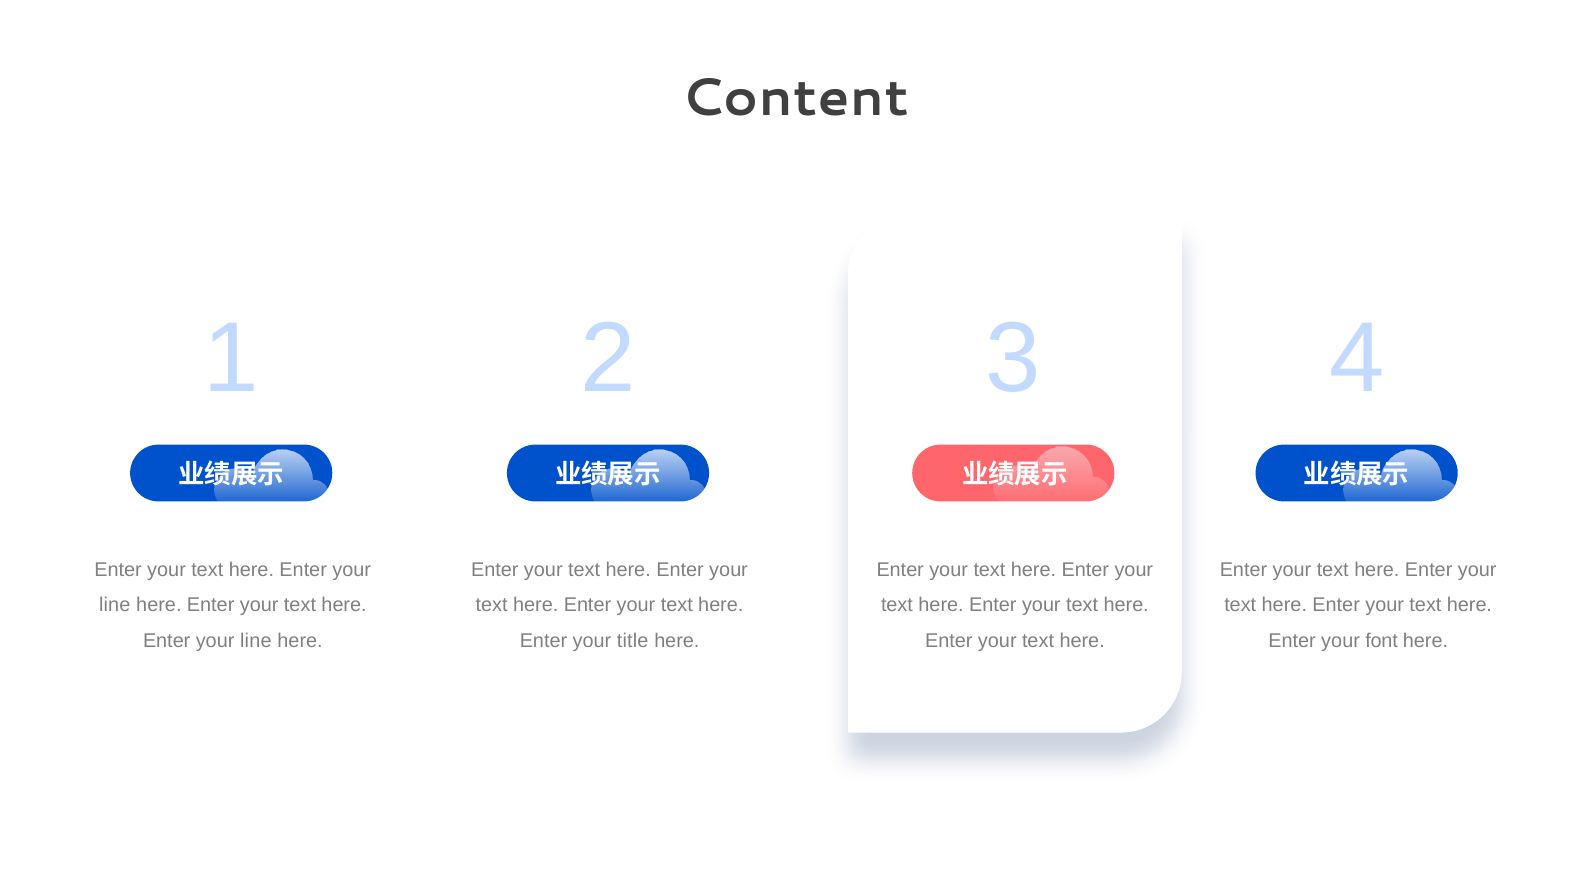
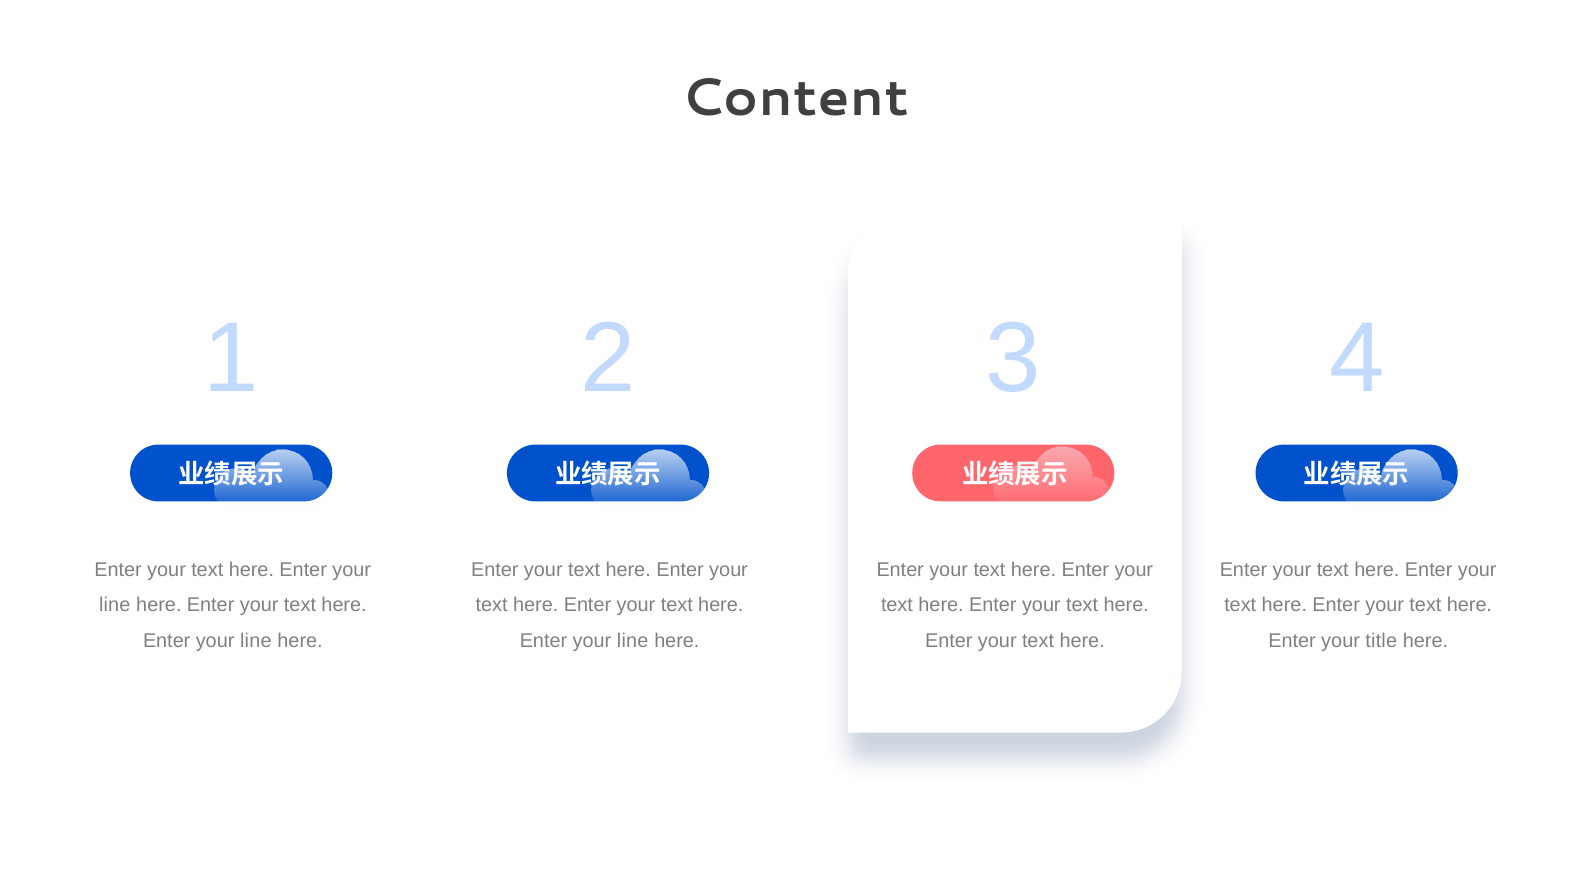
title: title -> line (633, 641)
font: font -> title (1381, 641)
